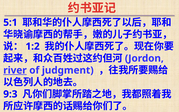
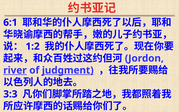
5:1: 5:1 -> 6:1 (10, 22)
judgment underline: none -> present (68, 70)
9:3: 9:3 -> 3:3 (10, 94)
